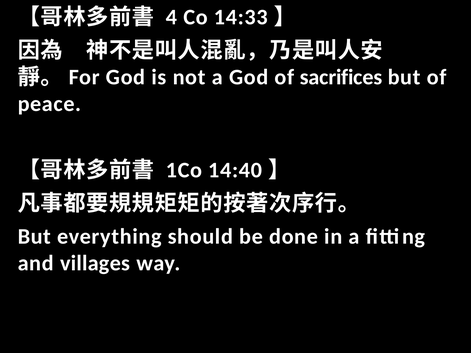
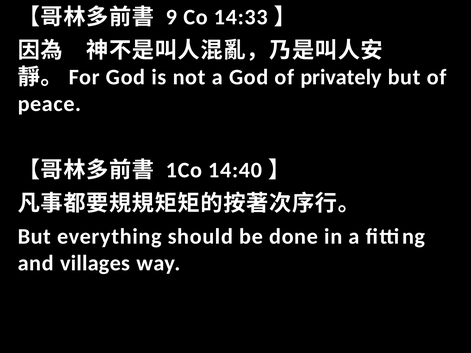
4: 4 -> 9 (171, 17)
sacrifices: sacrifices -> privately (341, 77)
